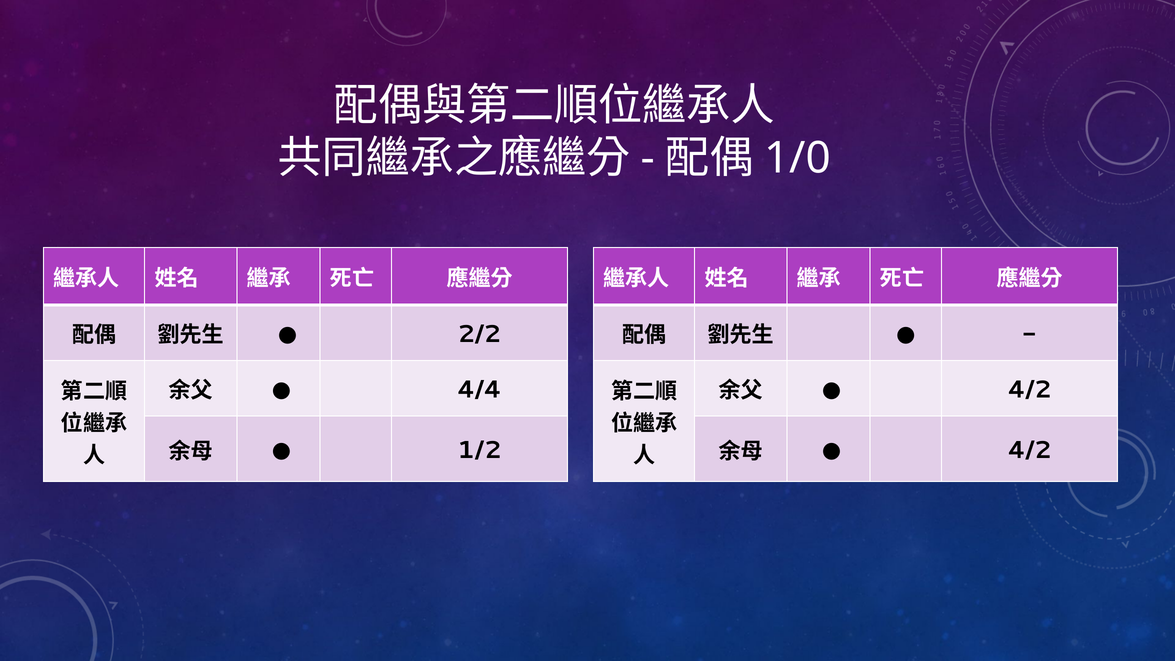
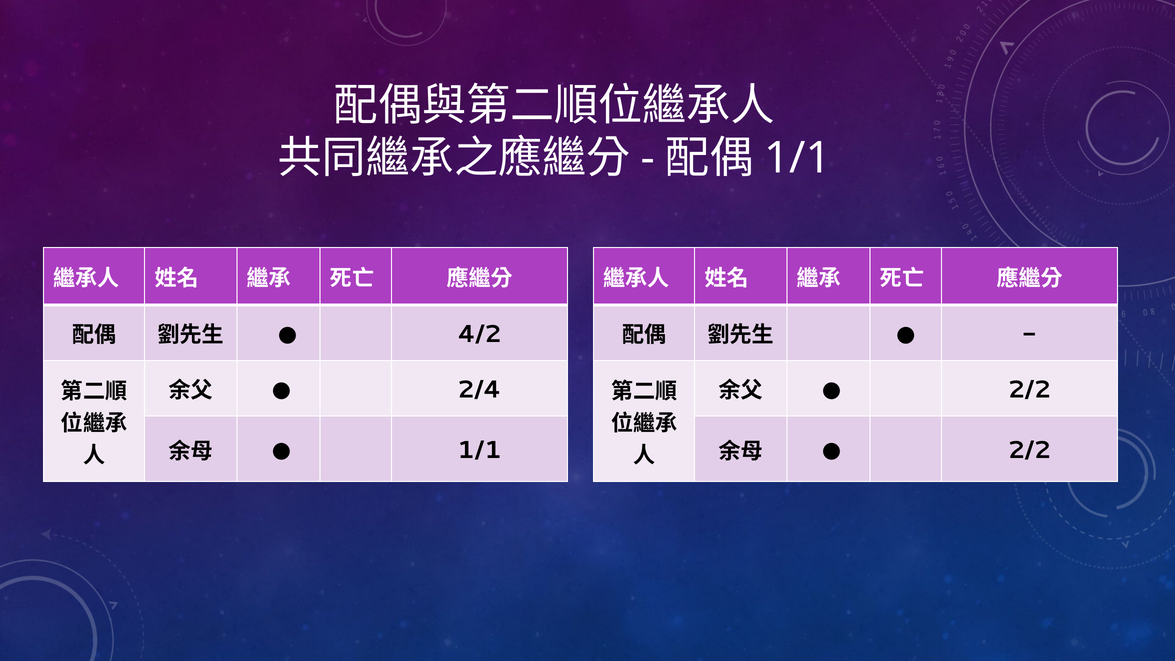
1/0: 1/0 -> 1/1 (797, 158)
2/2: 2/2 -> 4/2 (480, 334)
4/4: 4/4 -> 2/4 (480, 390)
4/2: 4/2 -> 2/2 (1030, 390)
1/2: 1/2 -> 1/1 (479, 450)
4/2: 4/2 -> 2/2 (1030, 450)
